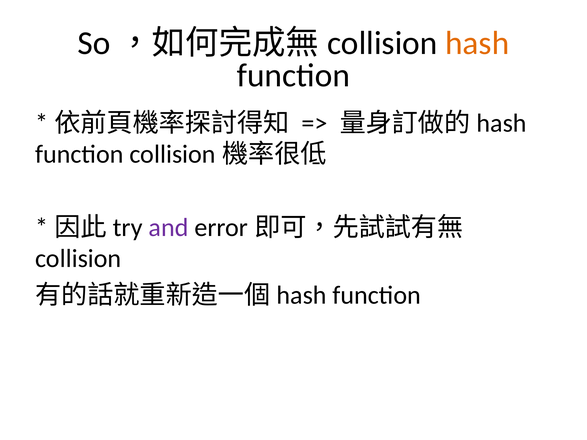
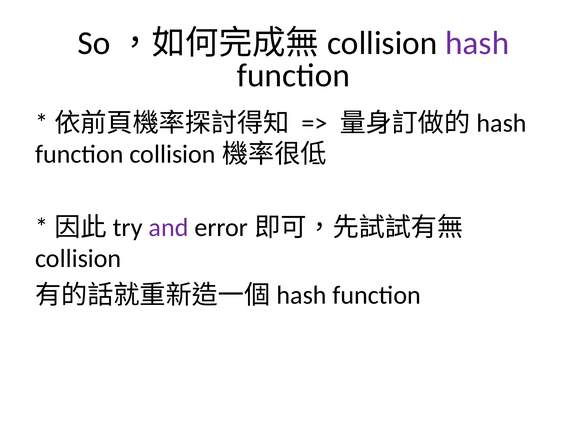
hash colour: orange -> purple (477, 43)
